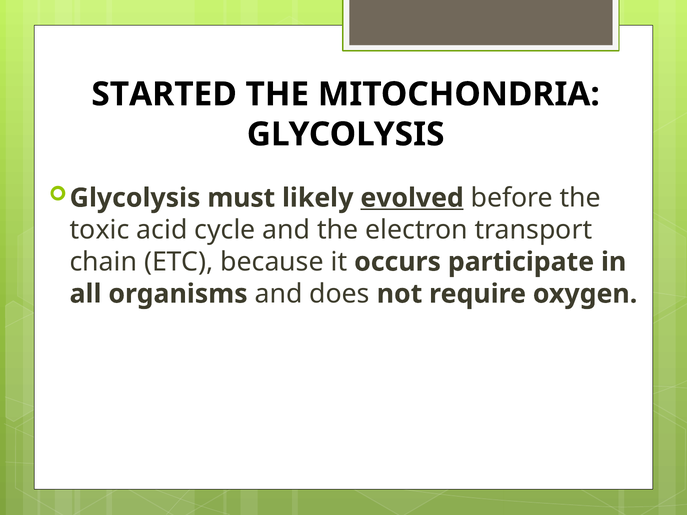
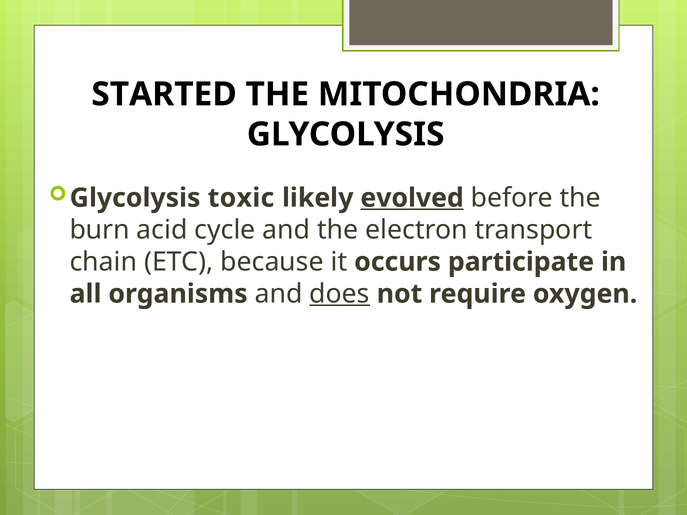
must: must -> toxic (241, 198)
toxic: toxic -> burn (100, 230)
does underline: none -> present (340, 294)
